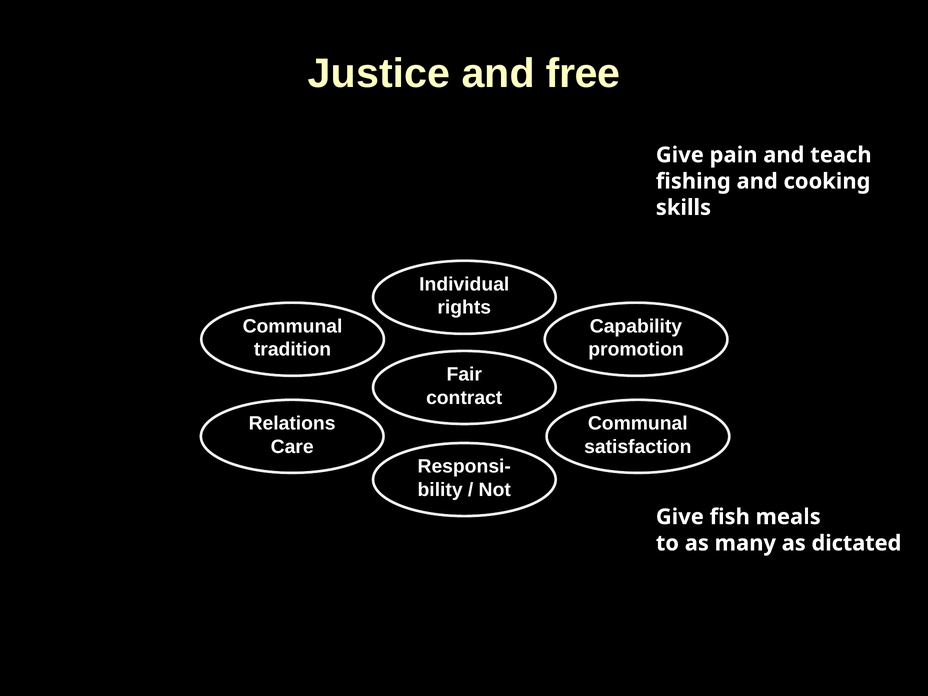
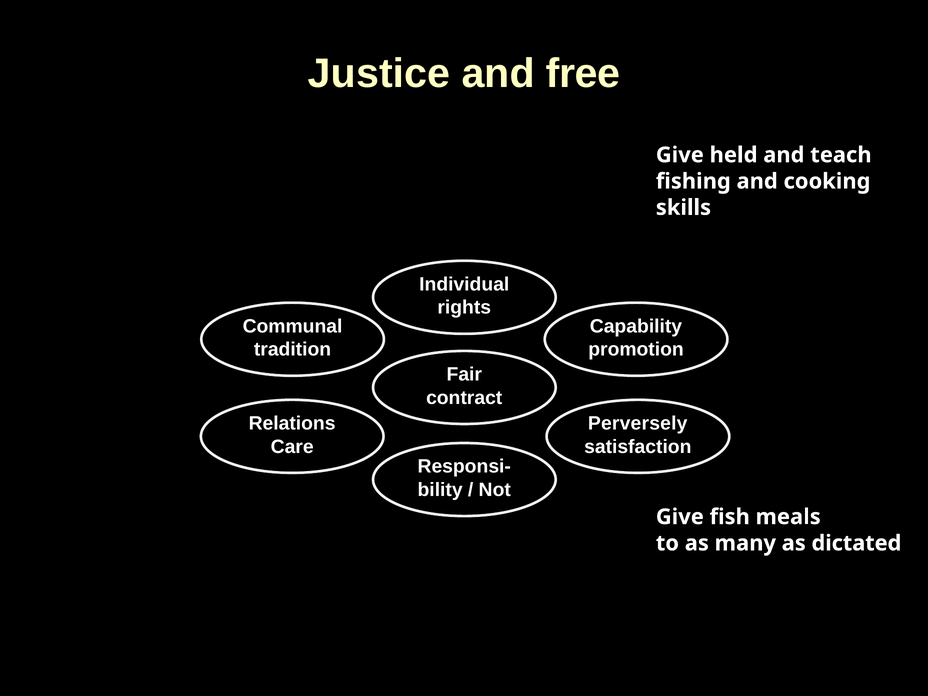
pain: pain -> held (734, 155)
Communal: Communal -> Perversely (638, 423)
